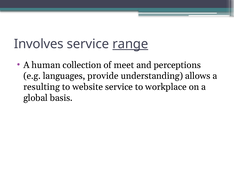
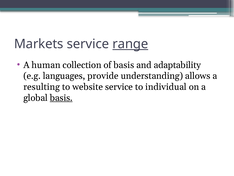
Involves: Involves -> Markets (39, 44)
of meet: meet -> basis (124, 65)
perceptions: perceptions -> adaptability (177, 65)
workplace: workplace -> individual (166, 87)
basis underline: none -> present (61, 98)
